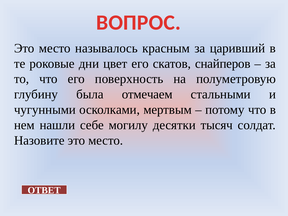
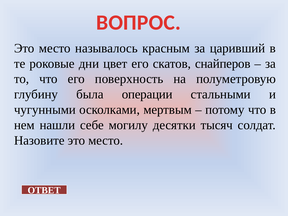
отмечаем: отмечаем -> операции (147, 94)
